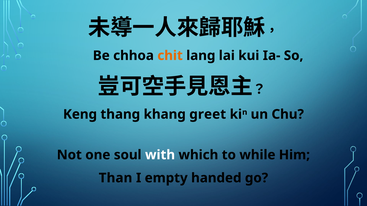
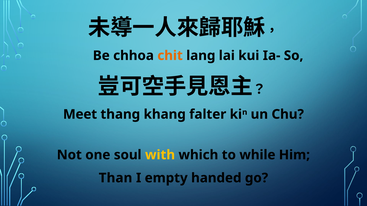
Keng: Keng -> Meet (80, 115)
greet: greet -> falter (208, 115)
with colour: white -> yellow (160, 155)
